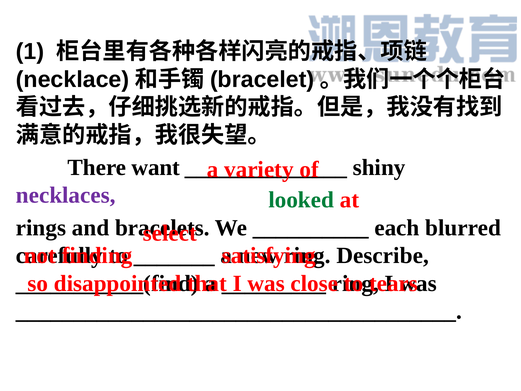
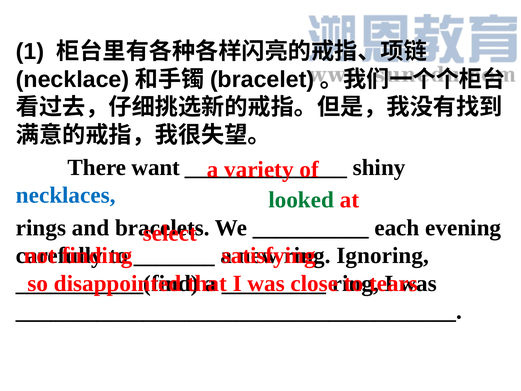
necklaces colour: purple -> blue (66, 195)
blurred: blurred -> evening (463, 228)
Describe: Describe -> Ignoring (383, 255)
